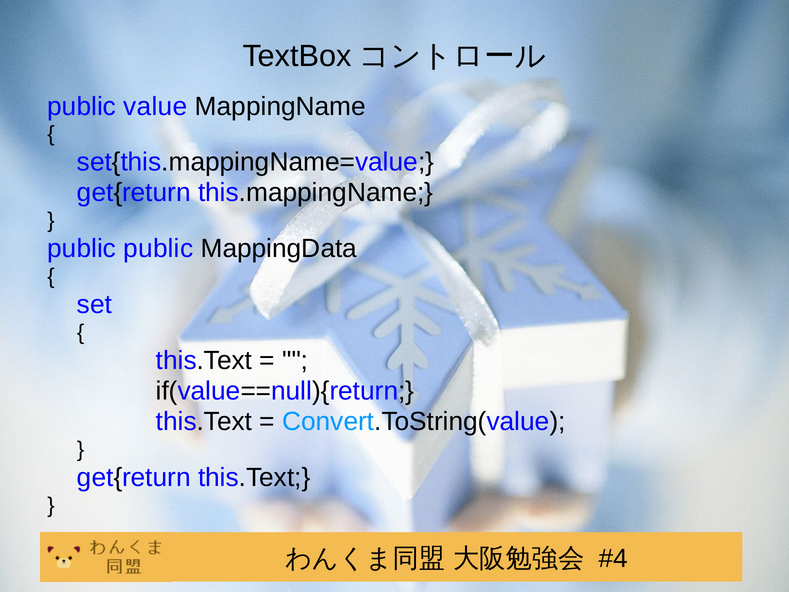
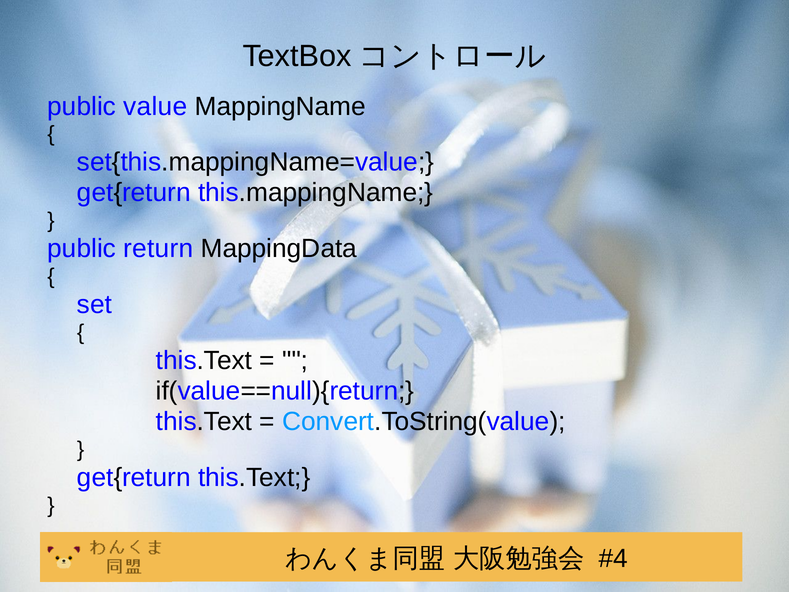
public public: public -> return (158, 249)
